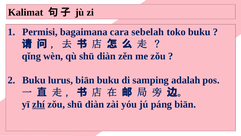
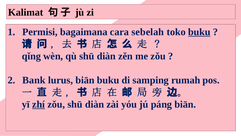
buku underline: none -> present (199, 32)
Buku: Buku -> Bank (34, 80)
adalah: adalah -> rumah (186, 80)
